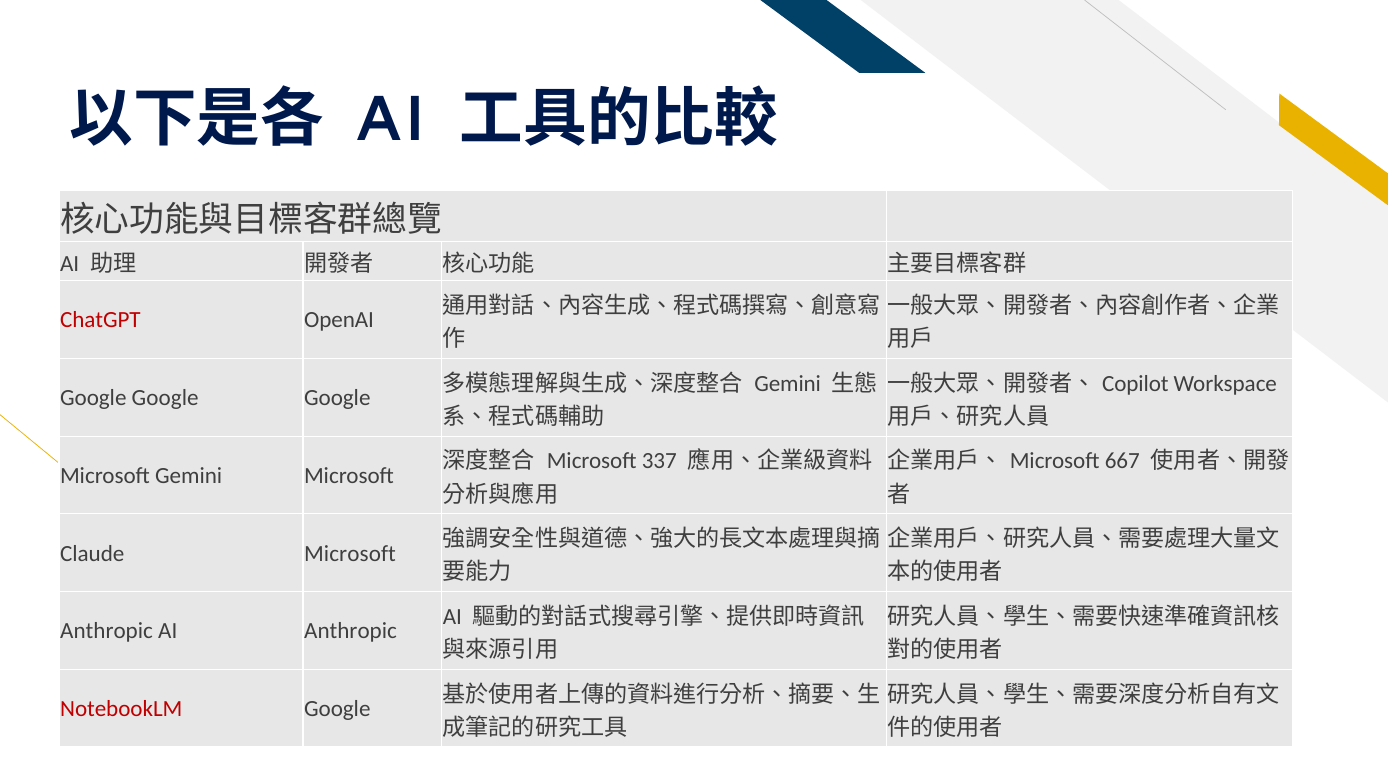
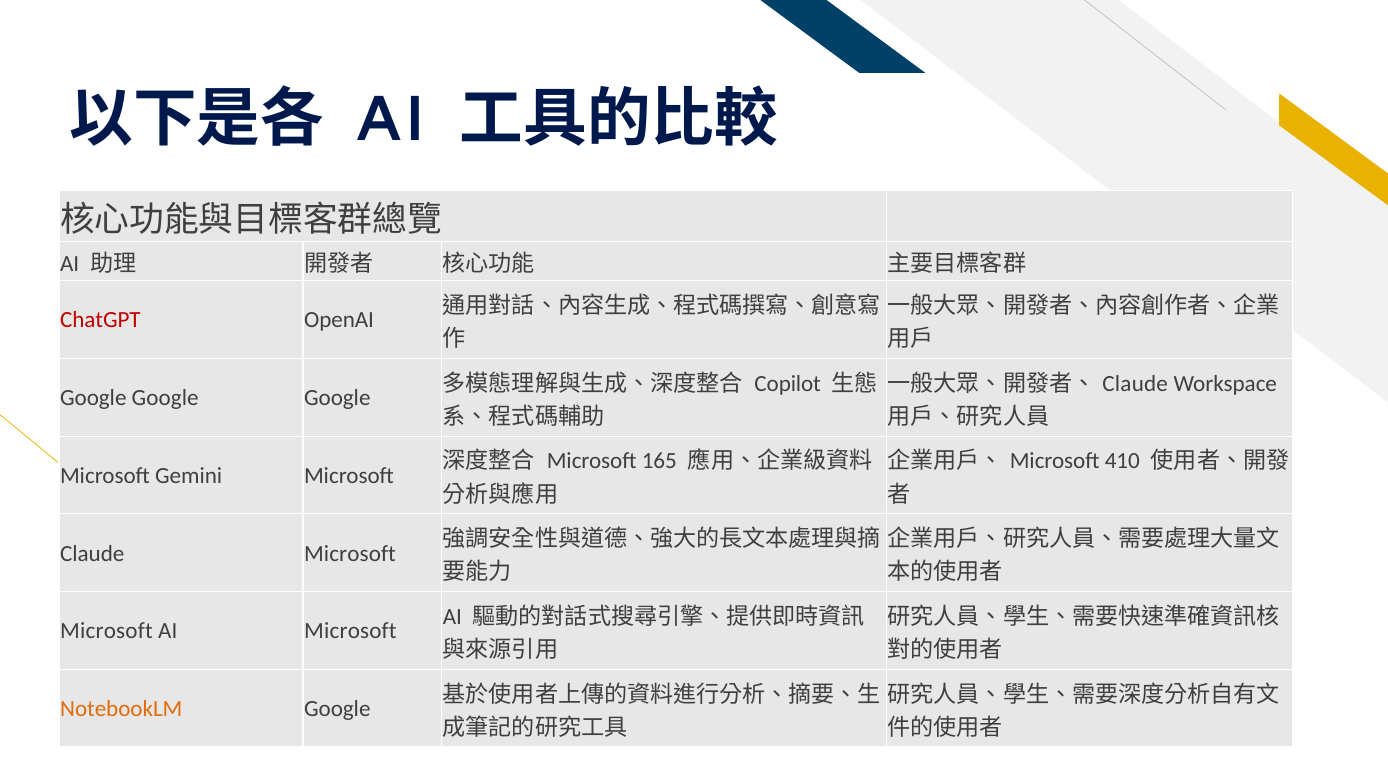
Gemini: Gemini -> Copilot (788, 383)
Copilot: Copilot -> Claude (1135, 383)
337: 337 -> 165 (659, 461)
667: 667 -> 410 (1122, 461)
Anthropic: Anthropic -> Microsoft (106, 631)
AI Anthropic: Anthropic -> Microsoft (350, 631)
NotebookLM colour: red -> orange (121, 709)
